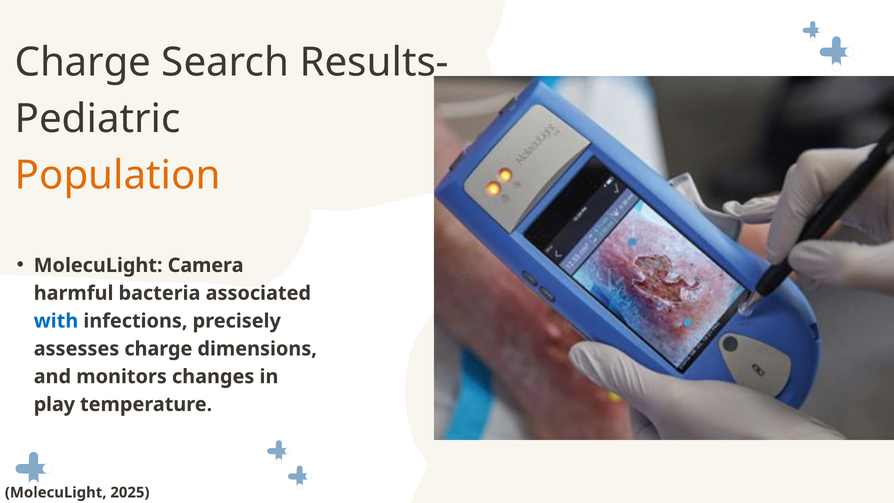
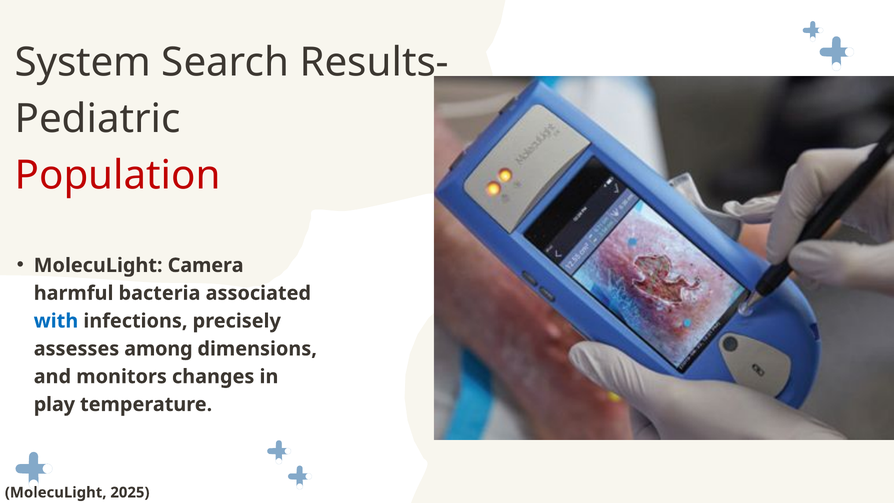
Charge: Charge -> System (83, 63)
Population colour: orange -> red (118, 176)
assesses charge: charge -> among (158, 349)
